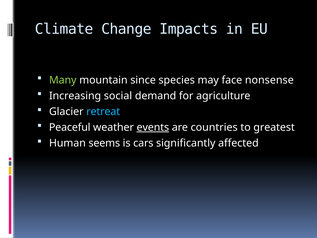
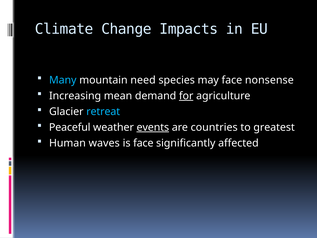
Many colour: light green -> light blue (63, 80)
since: since -> need (143, 80)
social: social -> mean (118, 96)
for underline: none -> present (186, 96)
seems: seems -> waves (104, 143)
is cars: cars -> face (143, 143)
